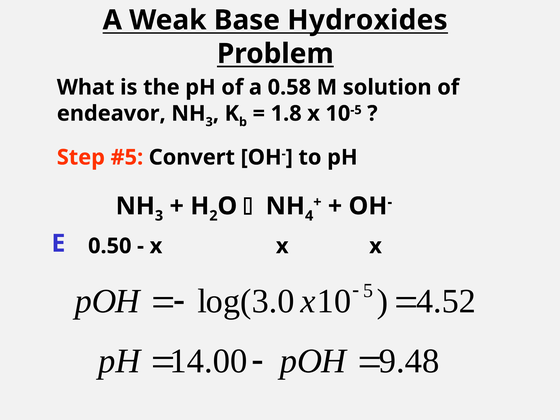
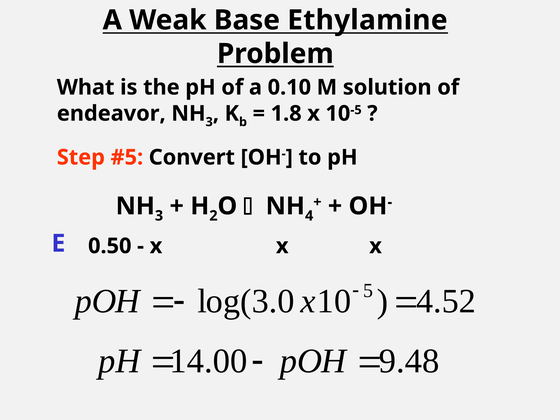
Hydroxides: Hydroxides -> Ethylamine (367, 20)
0.58: 0.58 -> 0.10 (289, 87)
